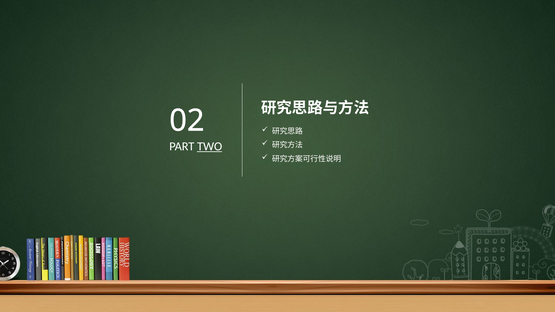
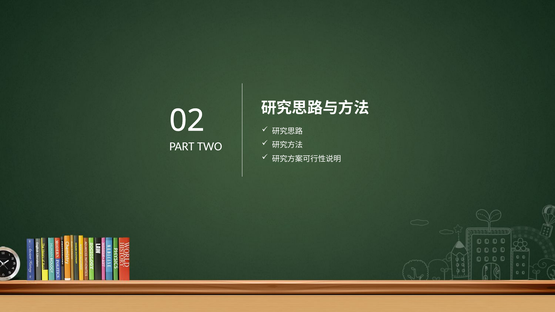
TWO underline: present -> none (210, 147)
